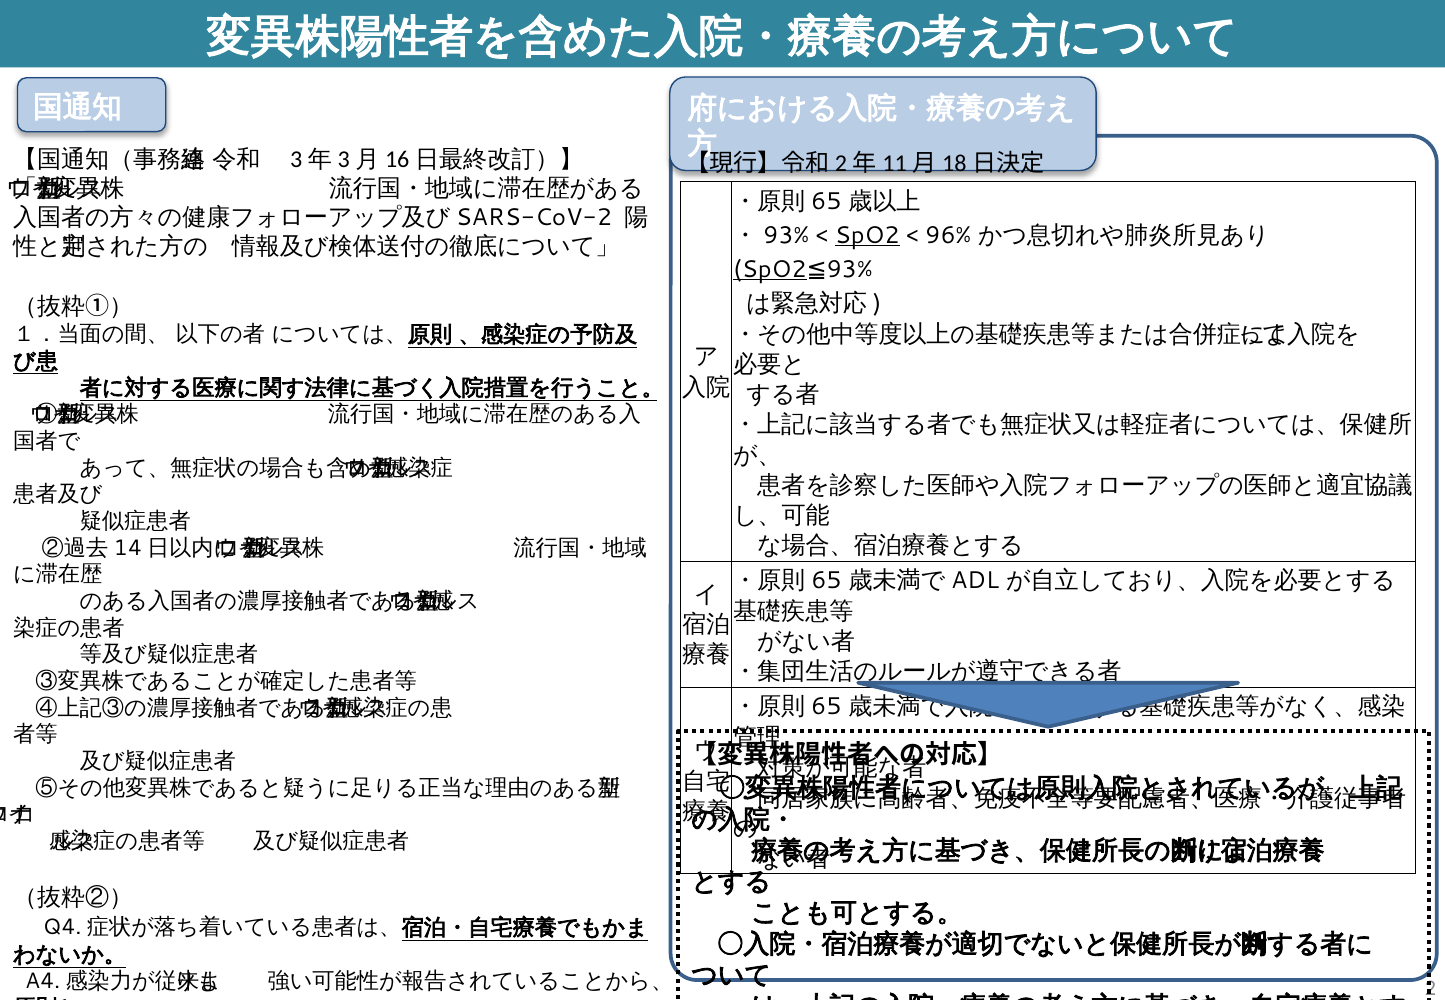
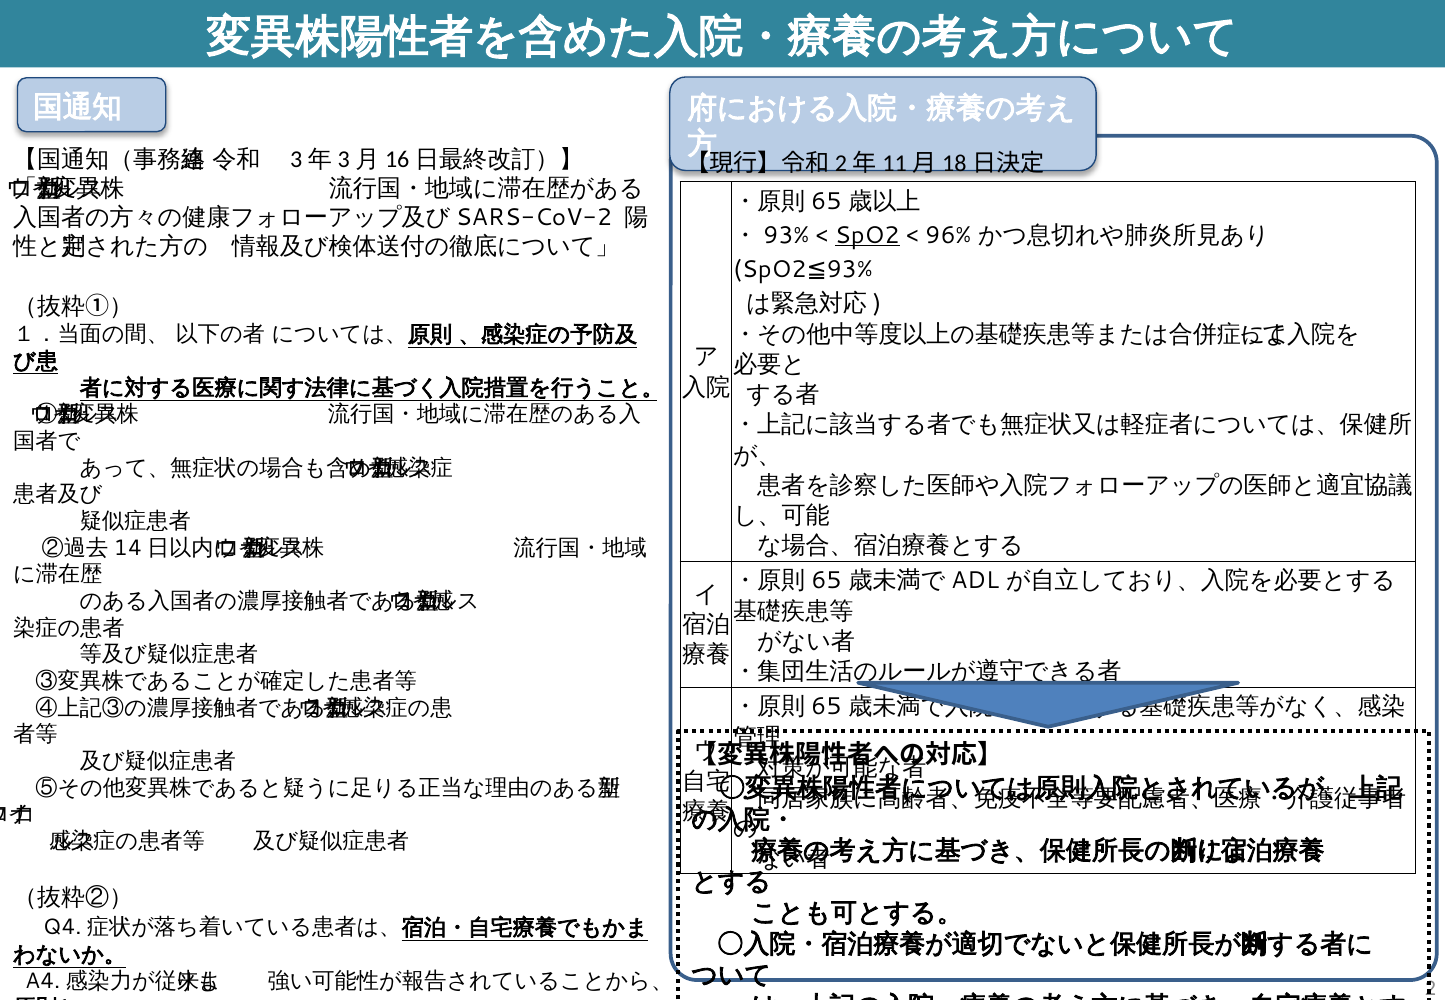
SpO2 underline: present -> none (770, 269)
